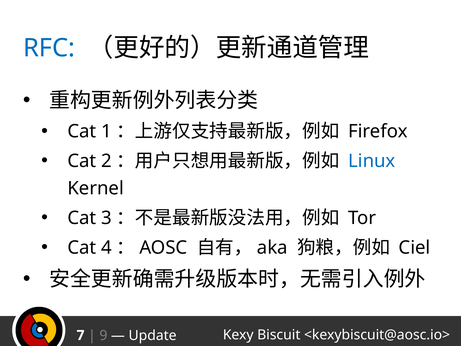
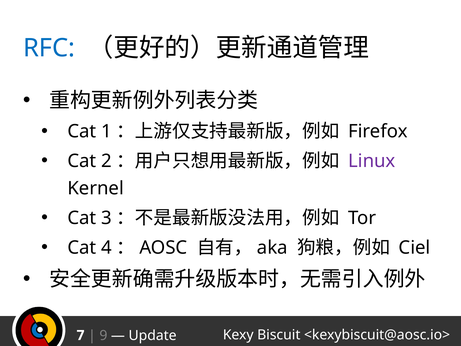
Linux colour: blue -> purple (372, 161)
